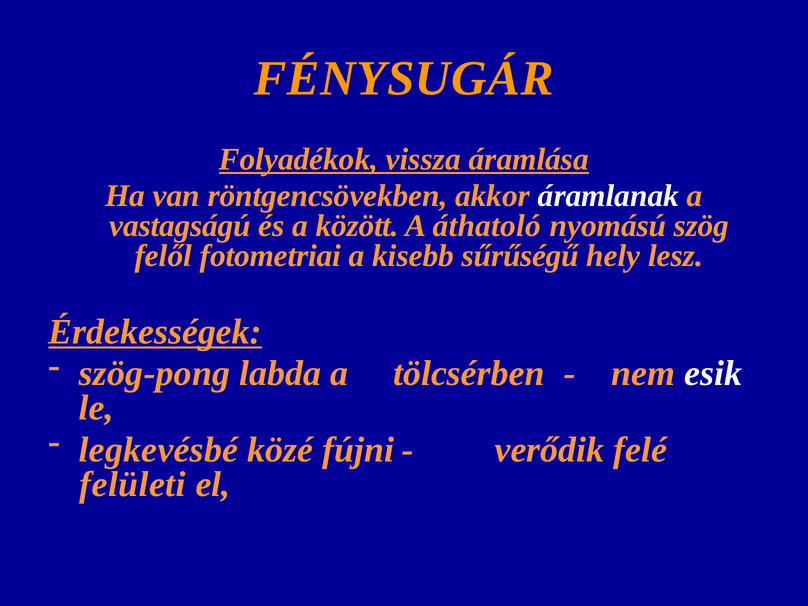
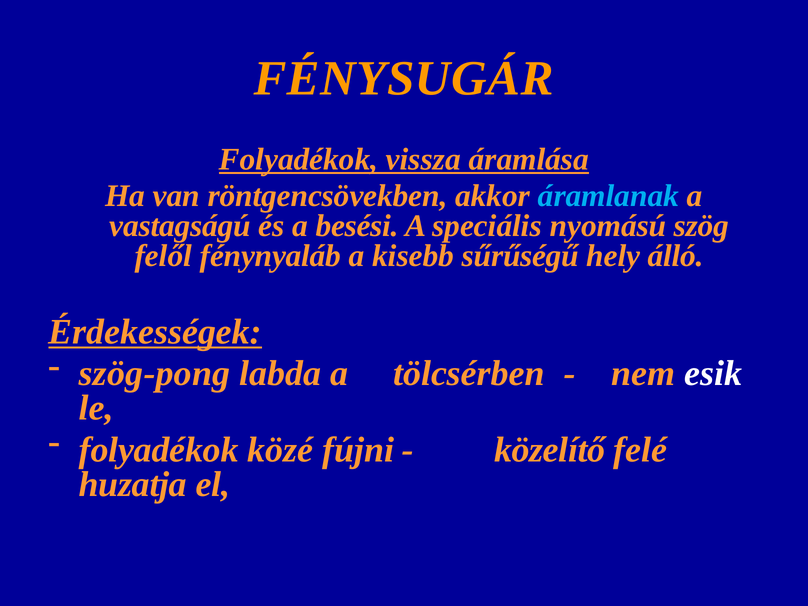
áramlanak colour: white -> light blue (608, 196)
között: között -> besési (357, 226)
áthatoló: áthatoló -> speciális (487, 226)
fotometriai: fotometriai -> fénynyaláb (270, 256)
lesz: lesz -> álló (676, 256)
legkevésbé: legkevésbé -> folyadékok (159, 450)
verődik: verődik -> közelítő (550, 450)
felületi: felületi -> huzatja (133, 484)
